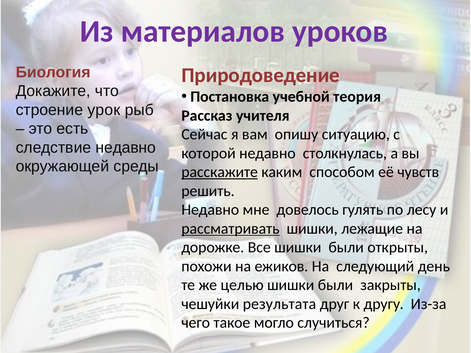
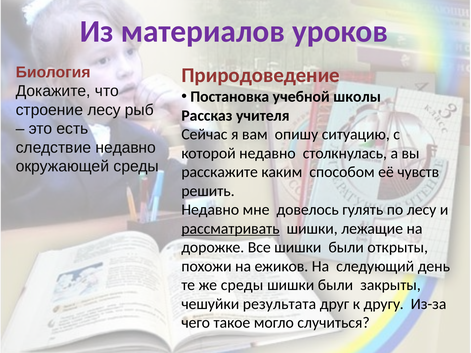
теория: теория -> школы (357, 97)
строение урок: урок -> лесу (104, 110)
расскажите underline: present -> none (220, 172)
же целью: целью -> среды (242, 285)
